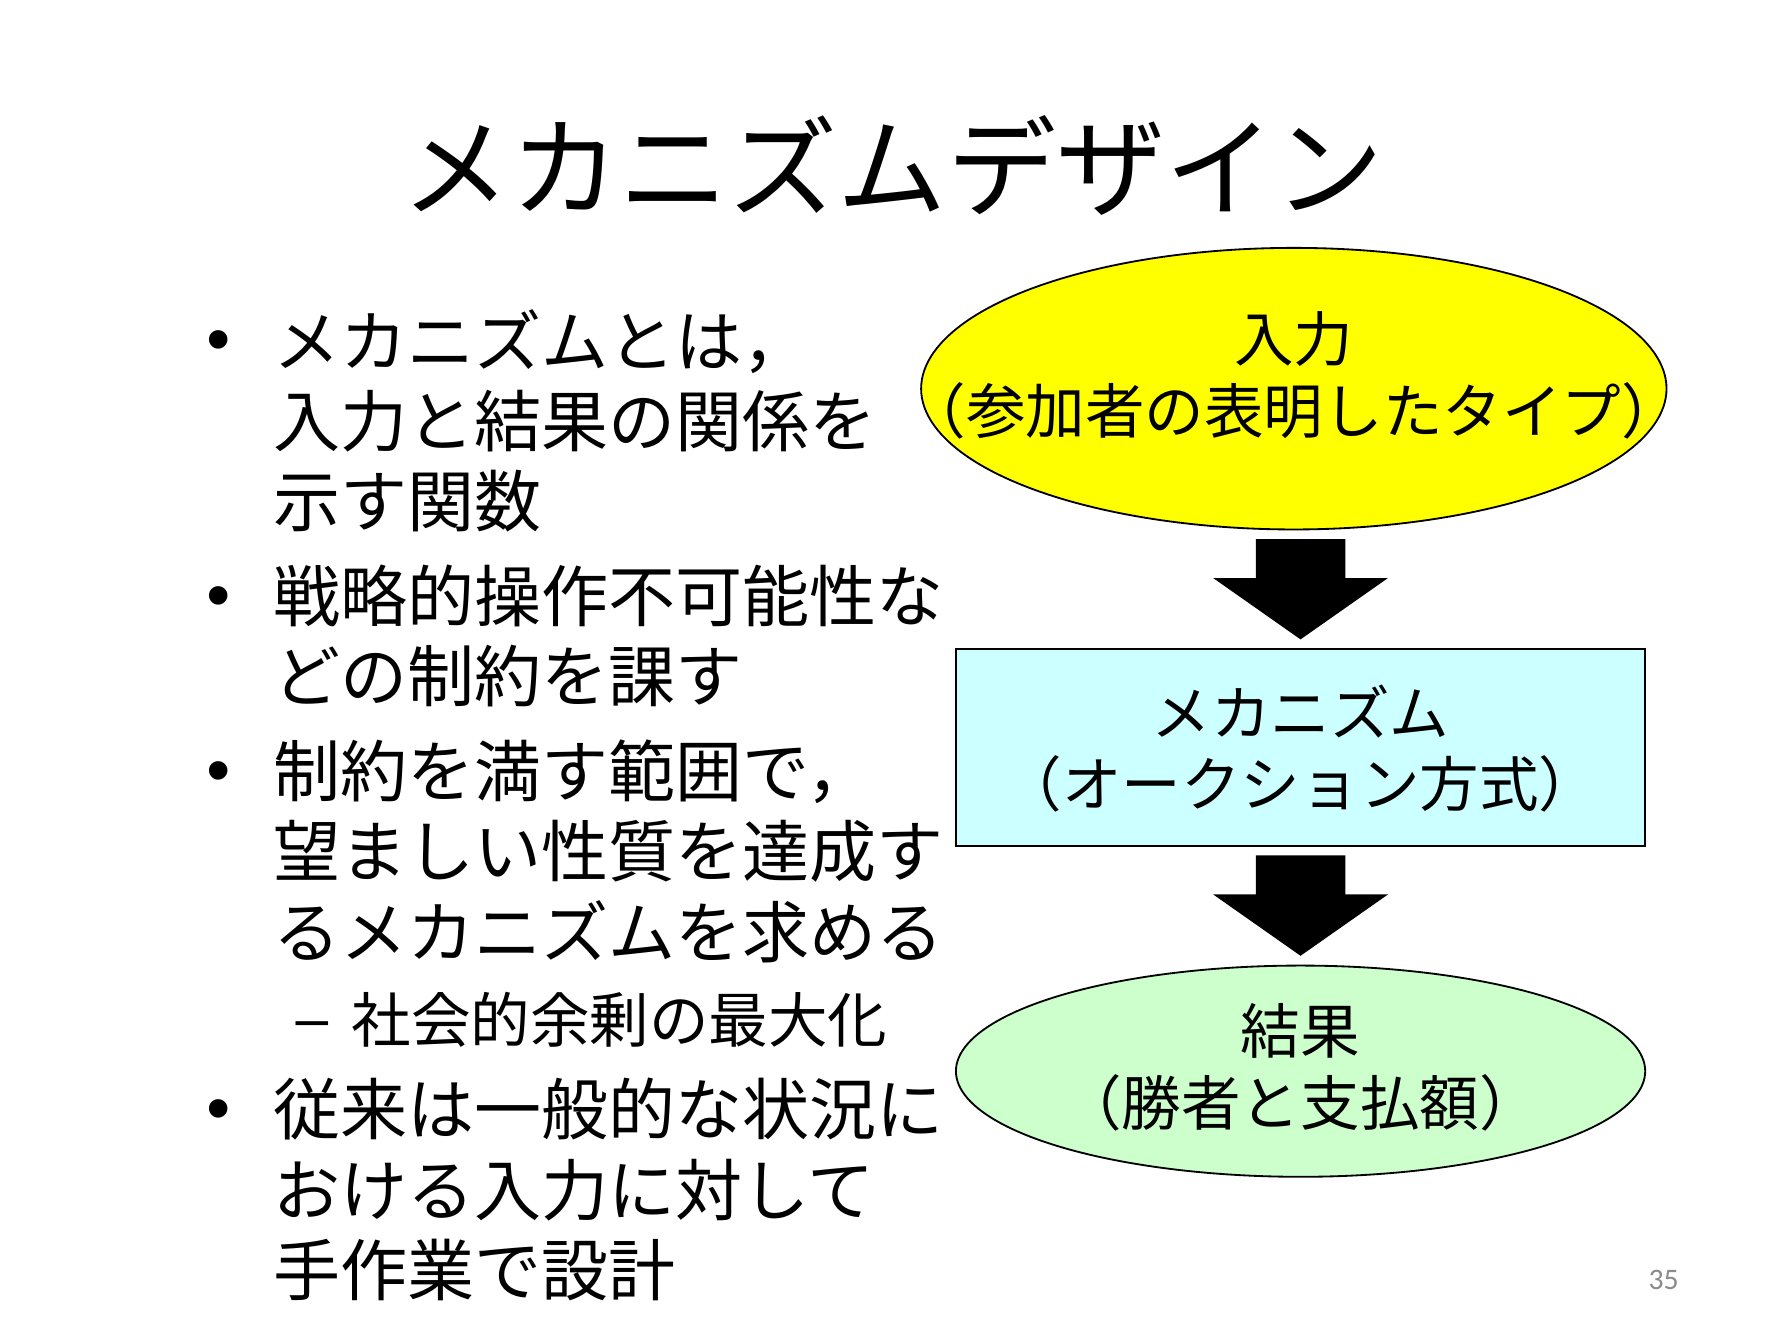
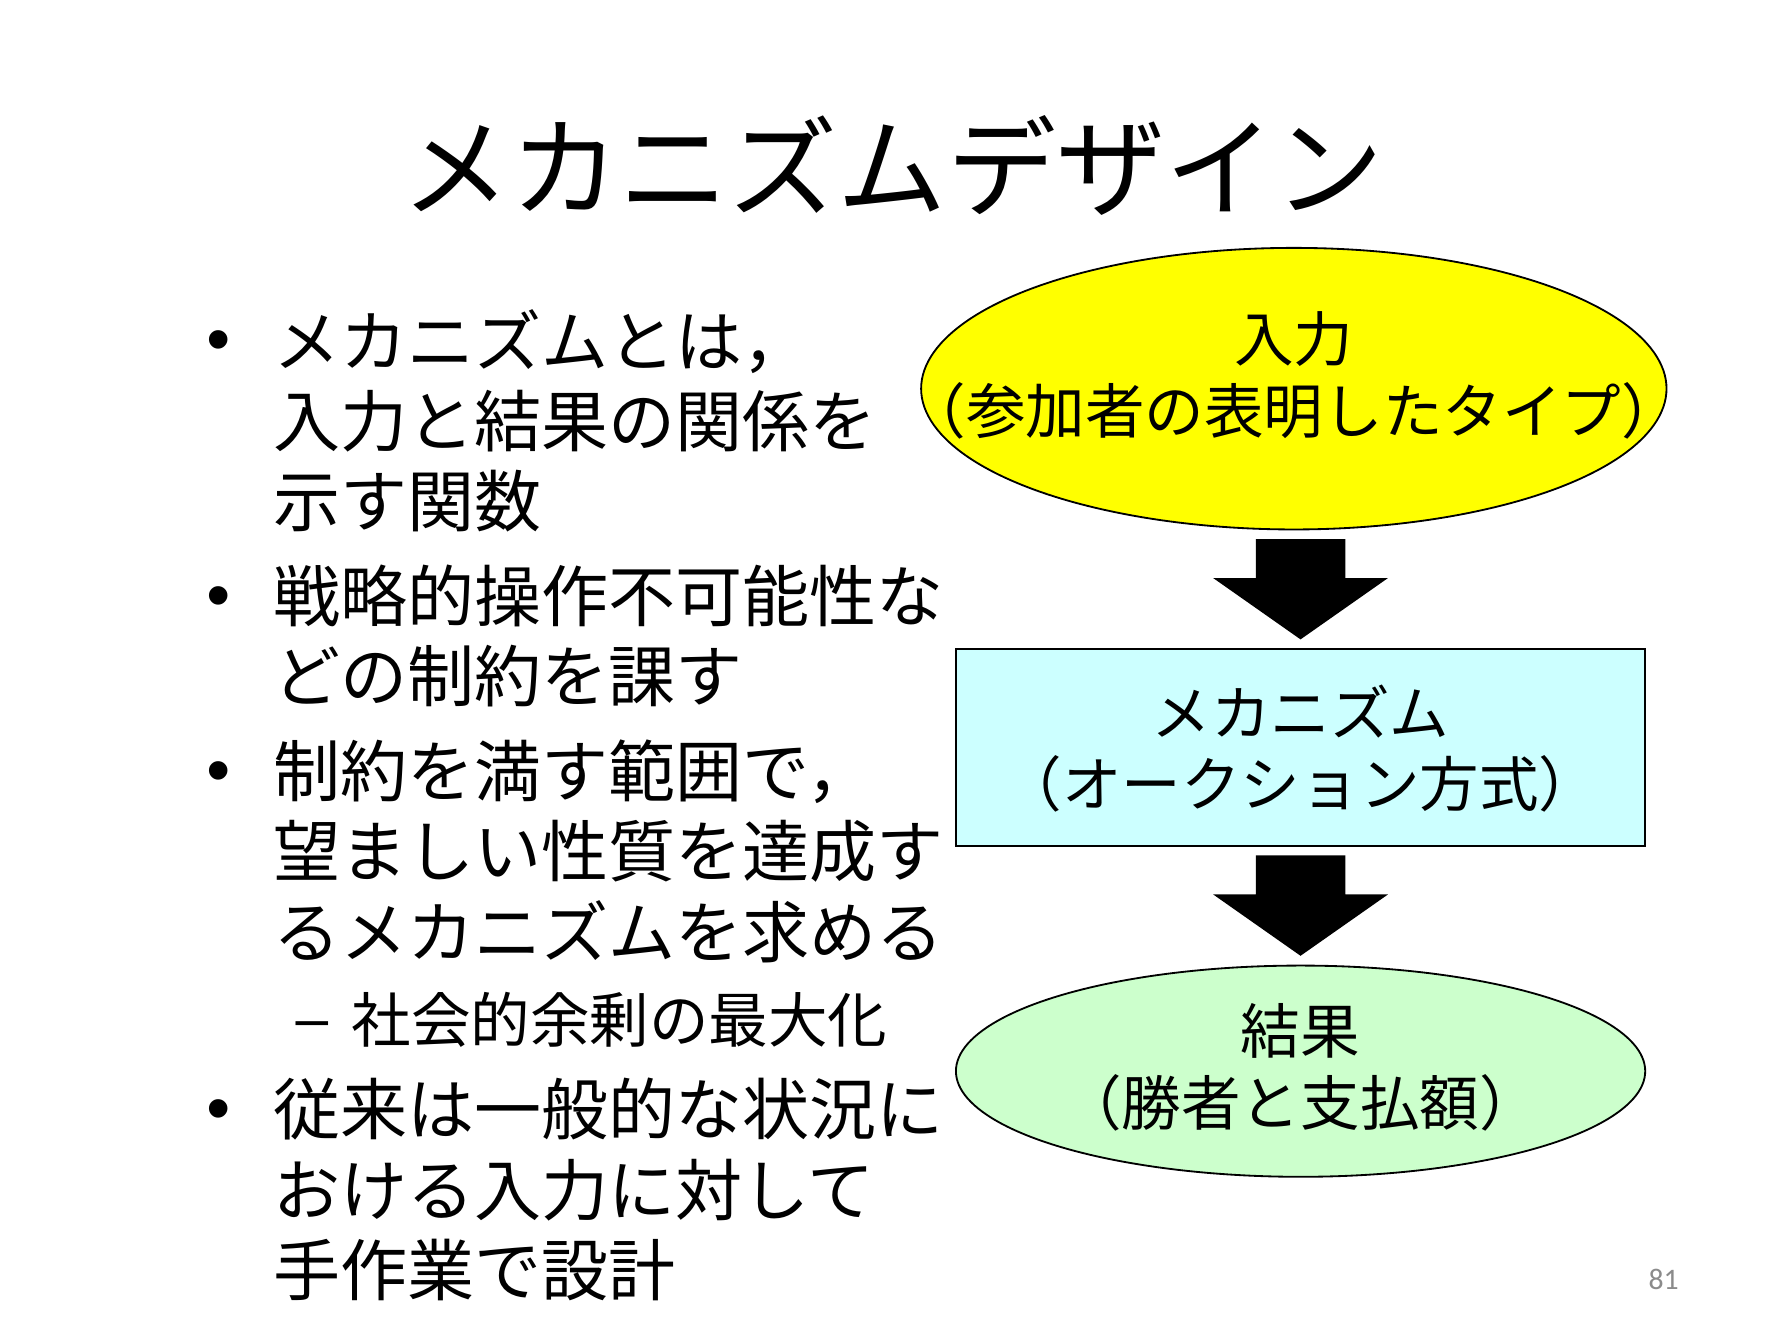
35: 35 -> 81 (1664, 1279)
